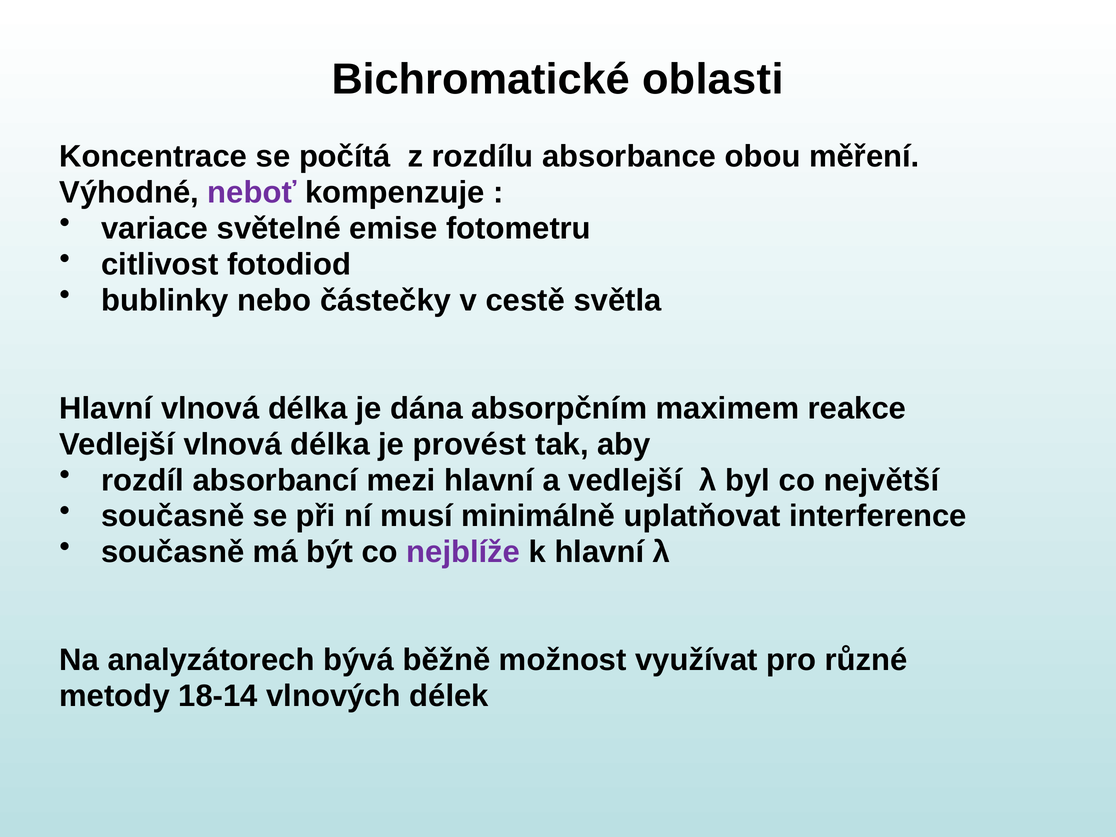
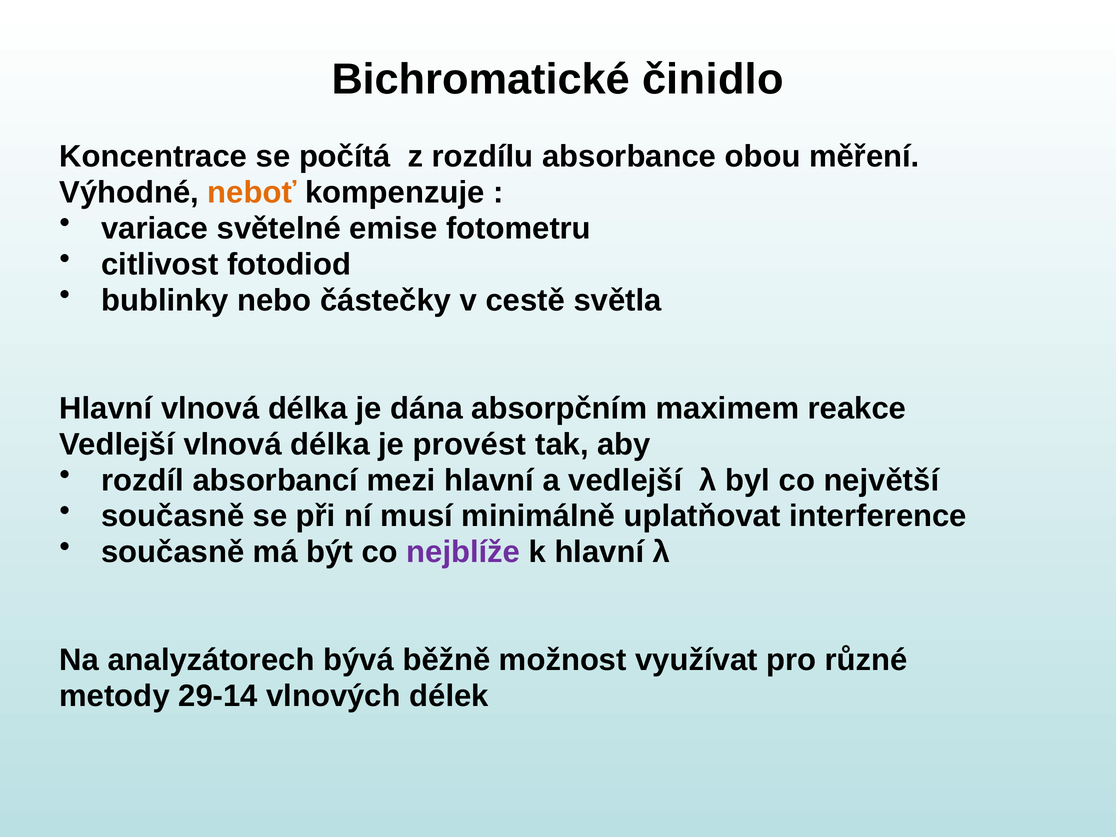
oblasti: oblasti -> činidlo (713, 80)
neboť colour: purple -> orange (252, 192)
18-14: 18-14 -> 29-14 (218, 696)
